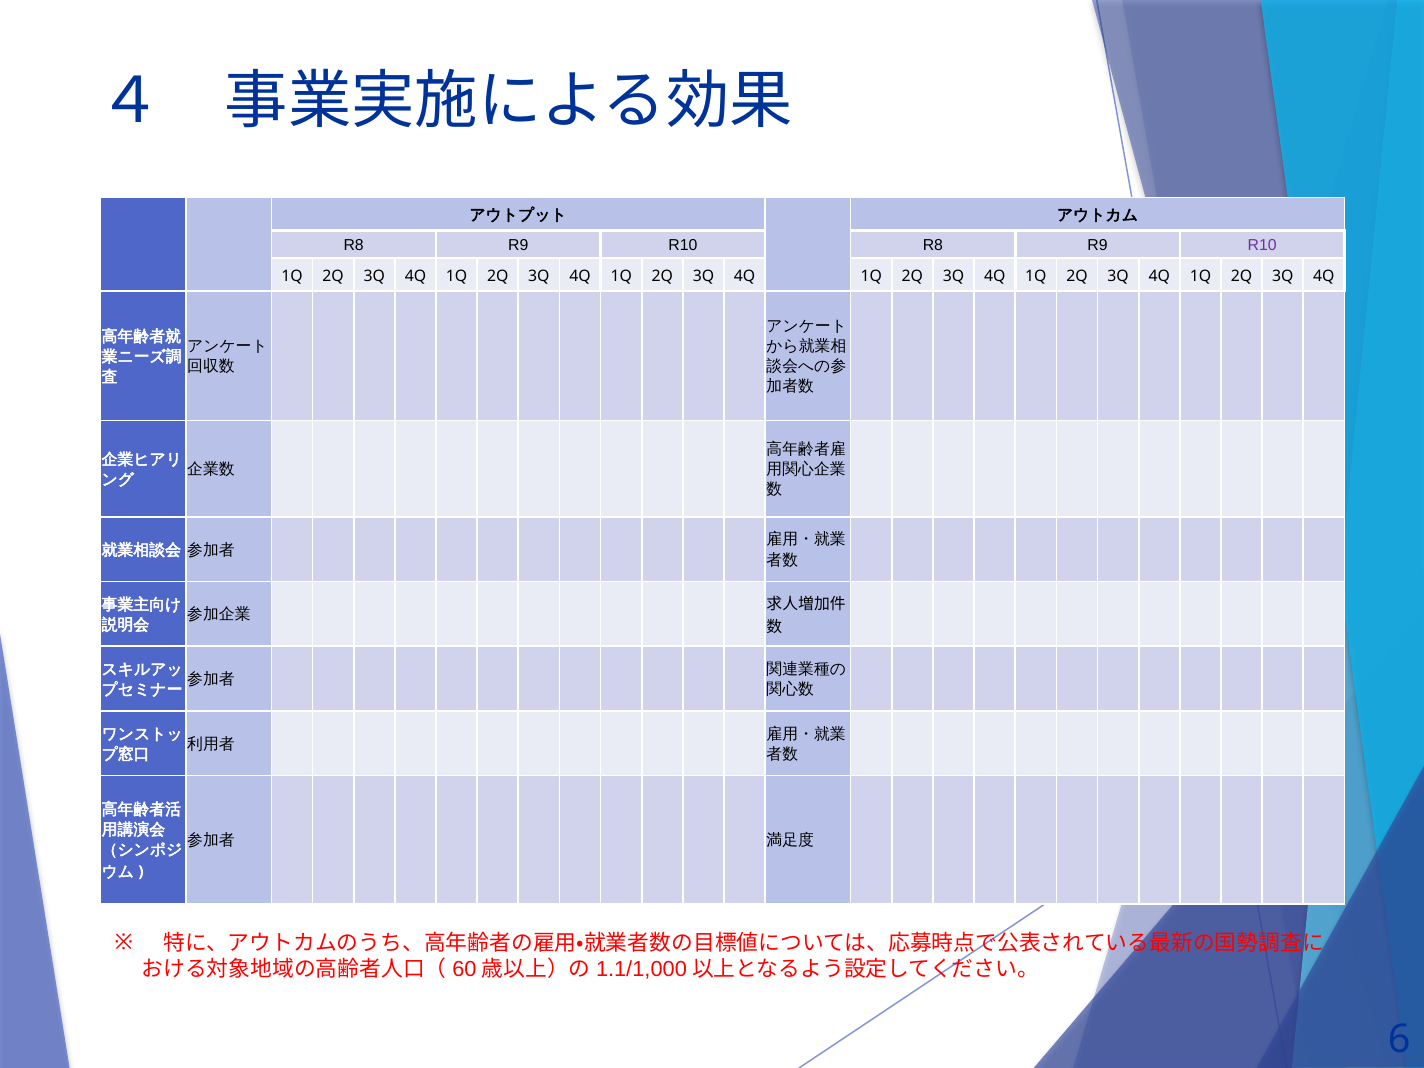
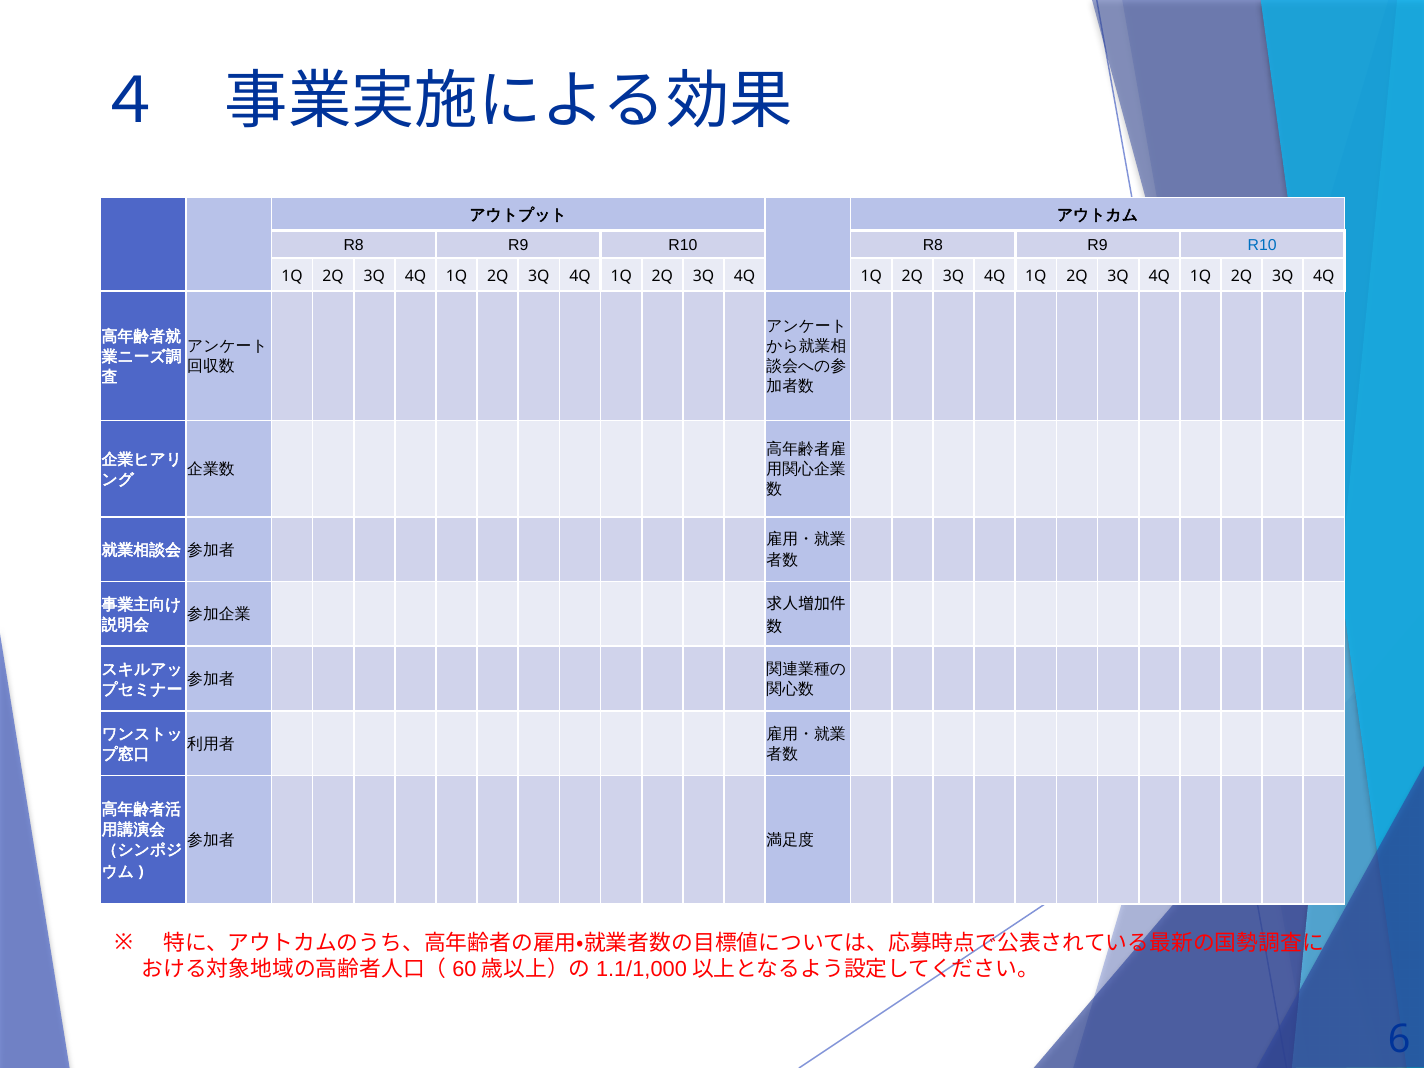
R10 colour: purple -> blue (1262, 245)
